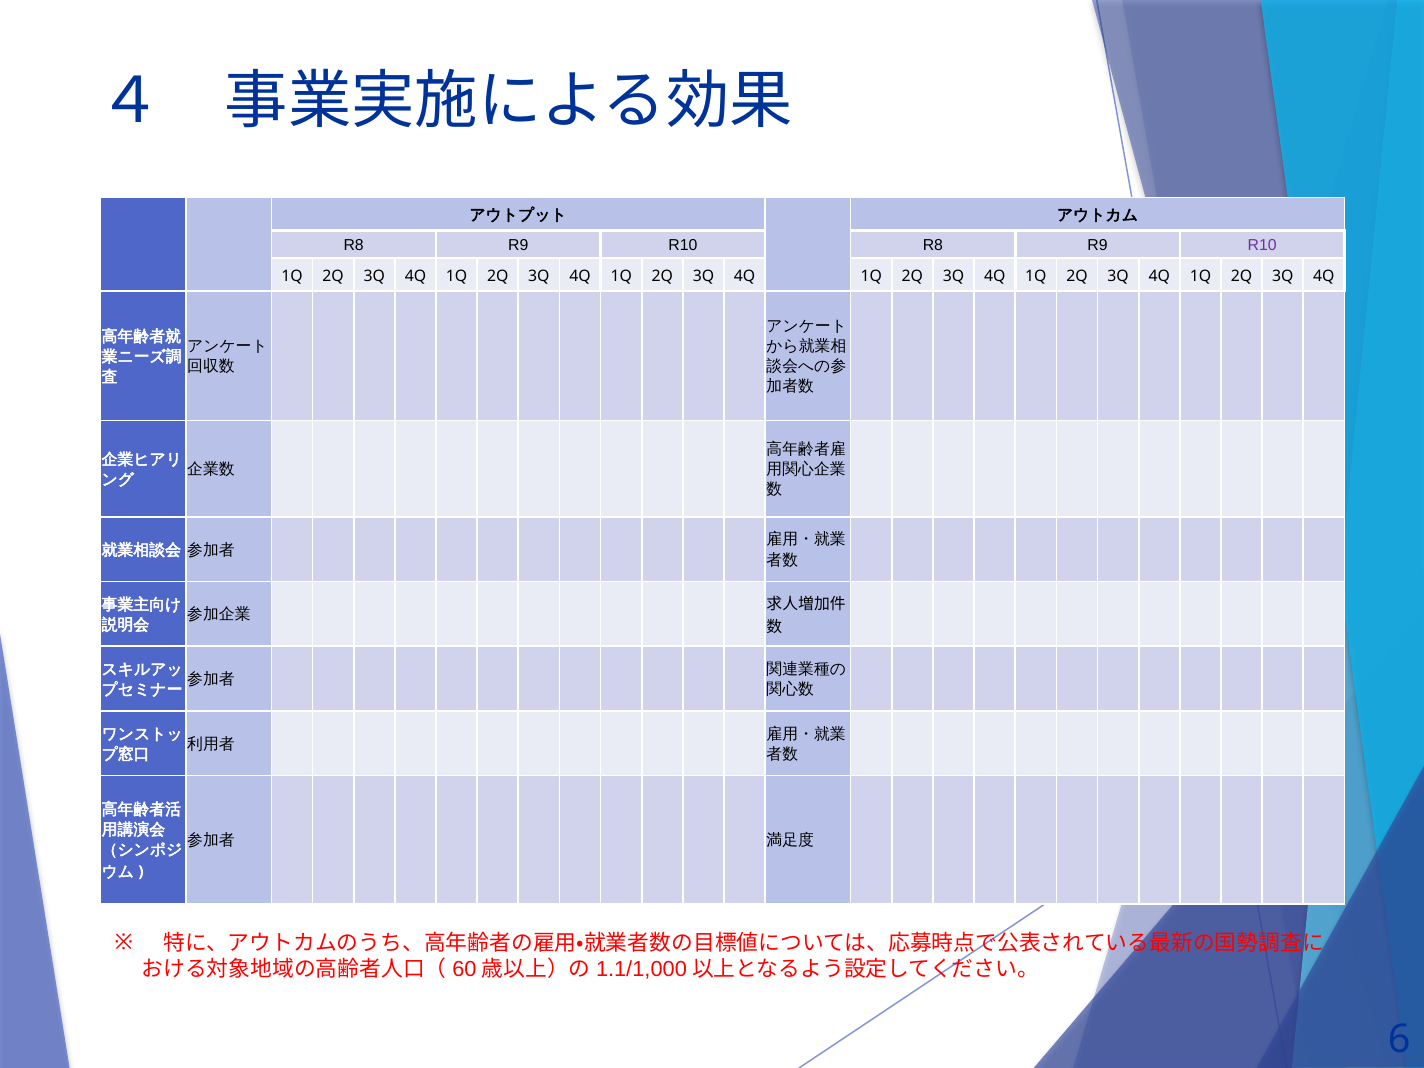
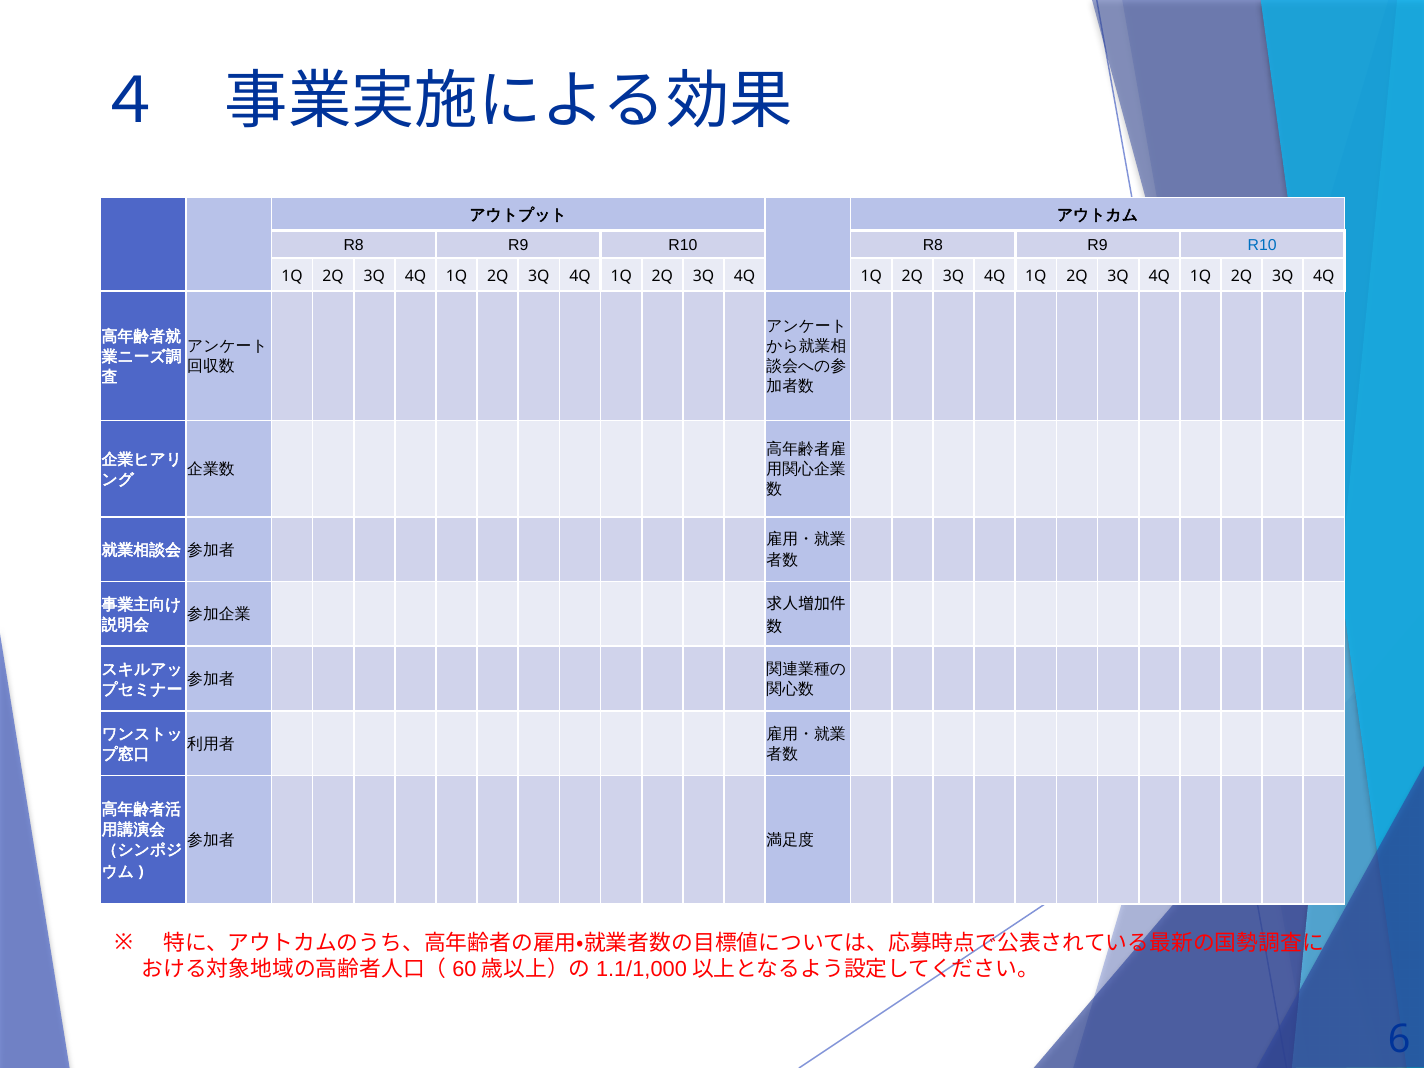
R10 colour: purple -> blue (1262, 245)
